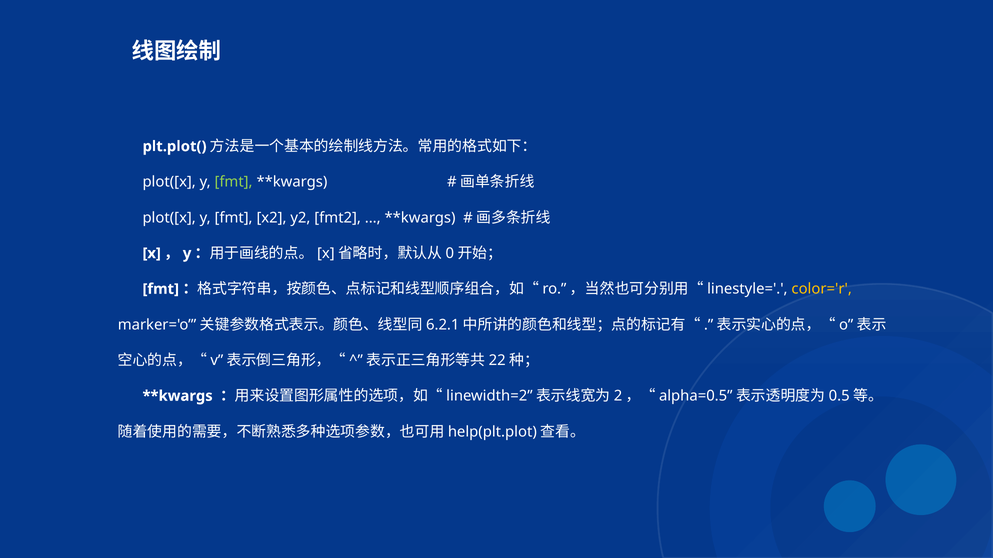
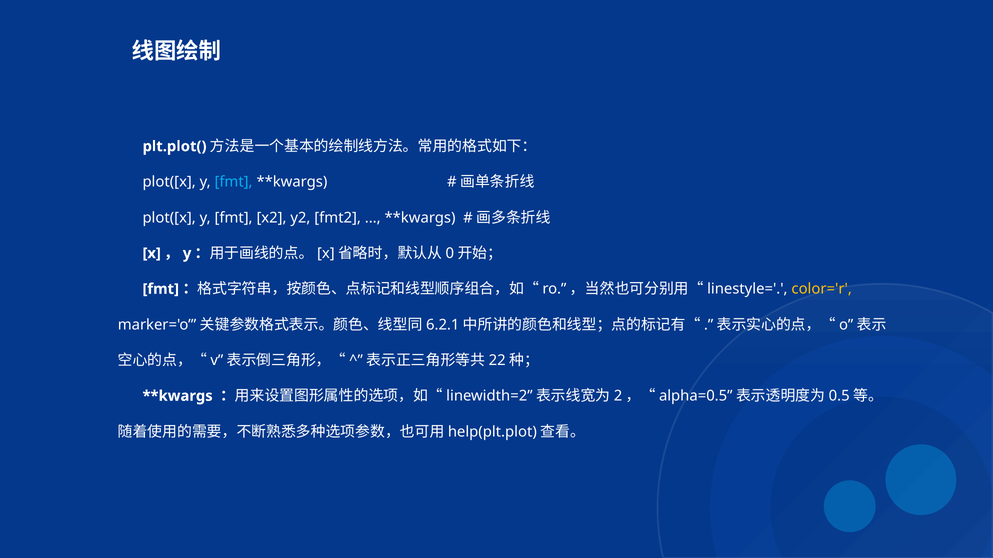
fmt colour: light green -> light blue (234, 182)
